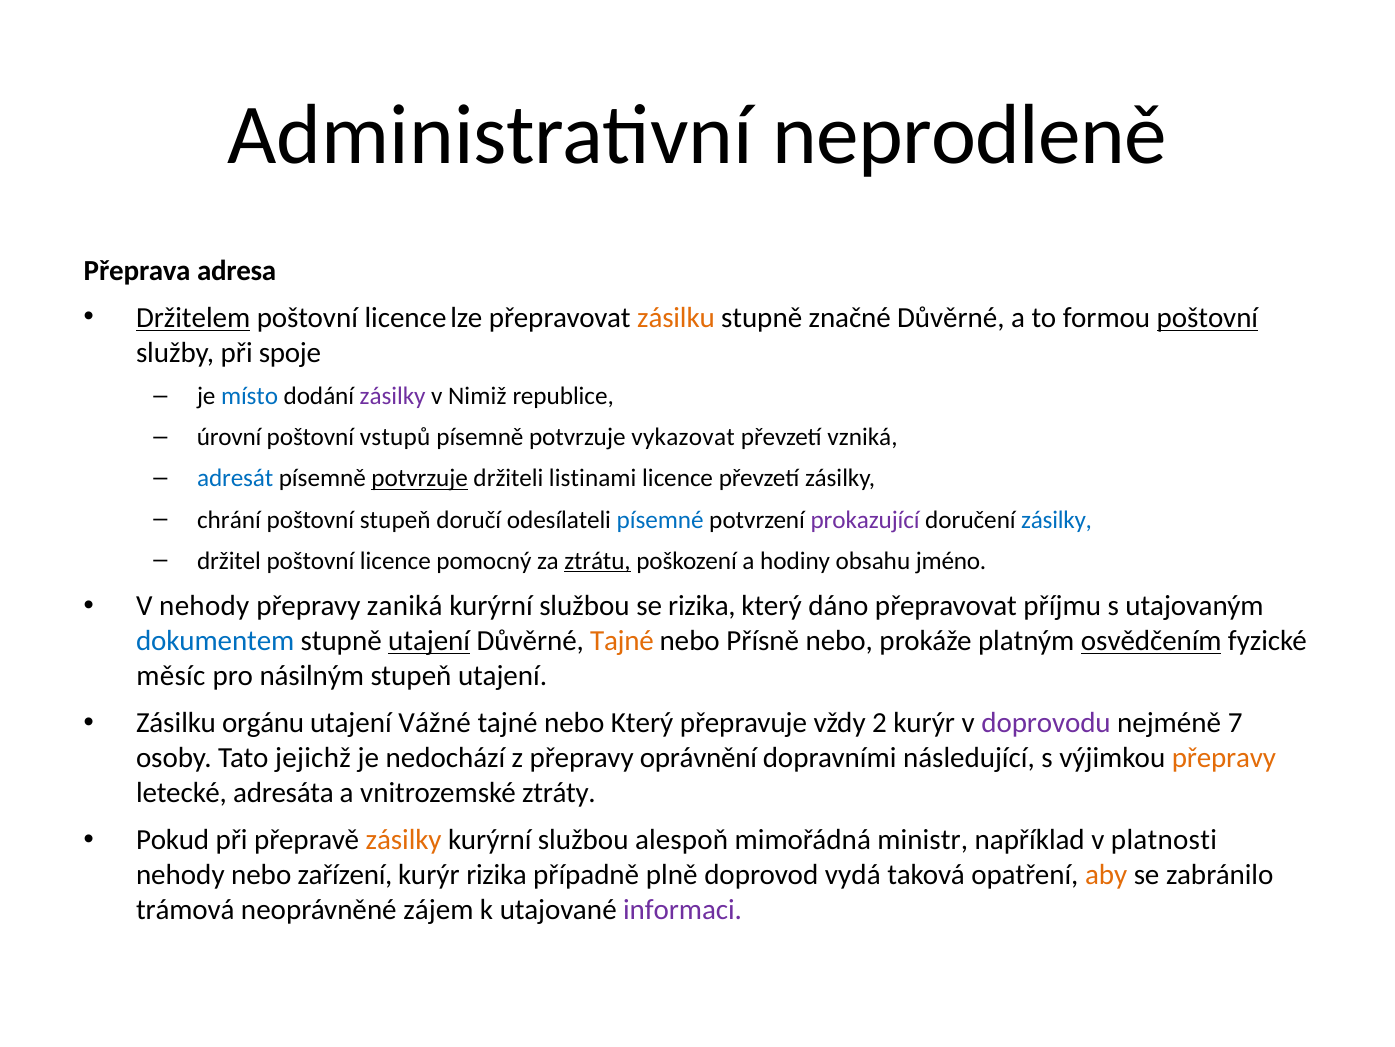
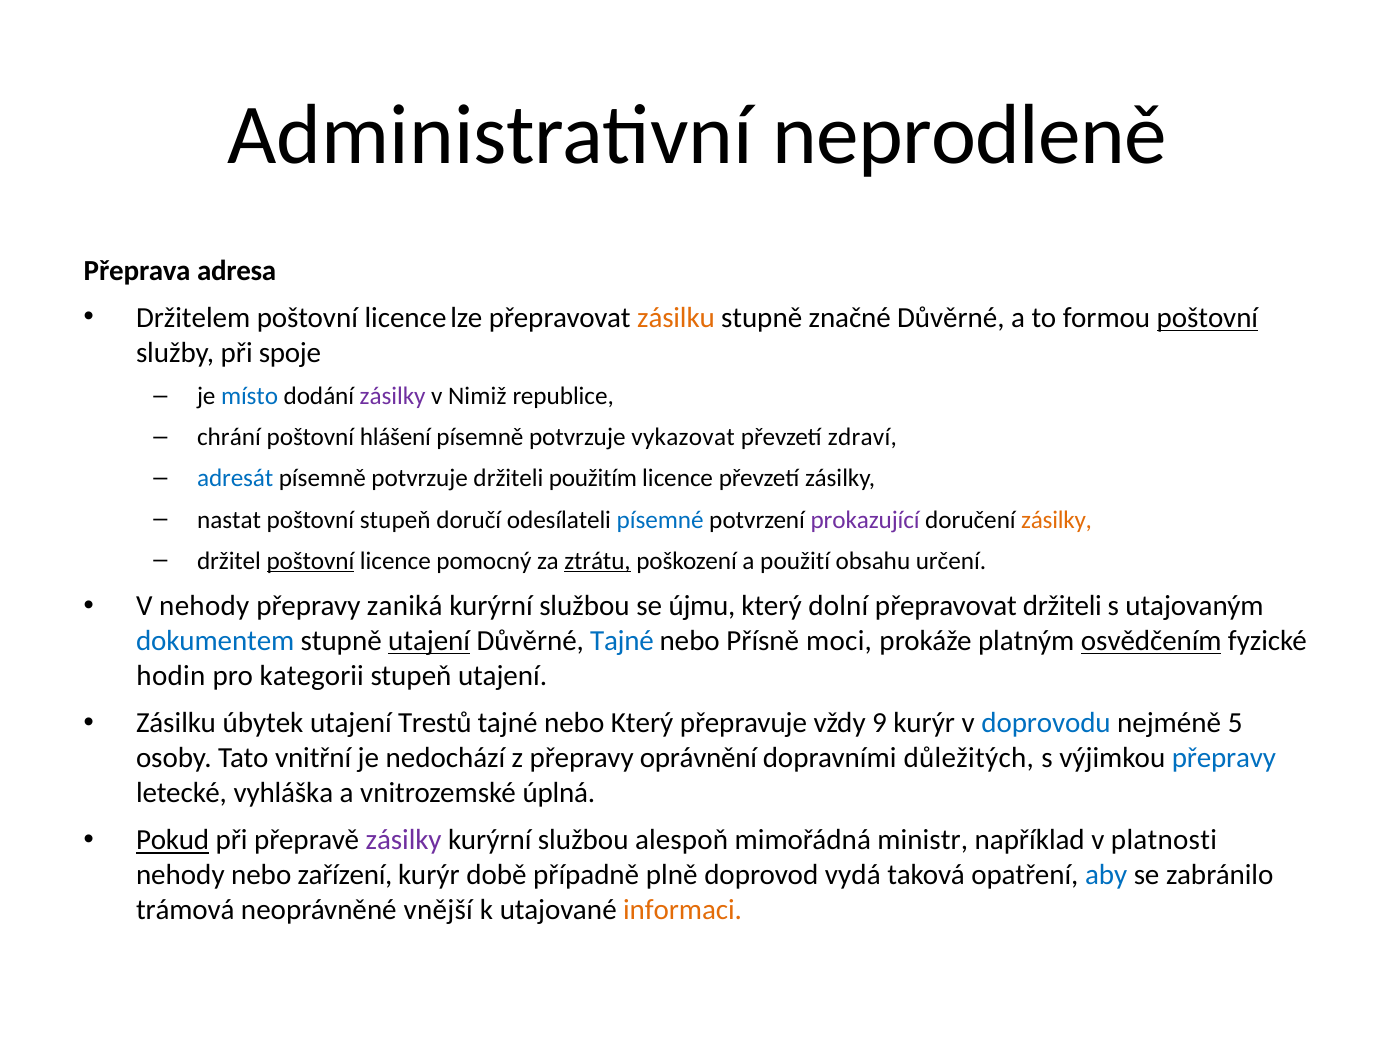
Držitelem underline: present -> none (193, 318)
úrovní: úrovní -> chrání (229, 437)
vstupů: vstupů -> hlášení (395, 437)
vzniká: vzniká -> zdraví (862, 437)
potvrzuje underline: present -> none (420, 478)
listinami: listinami -> použitím (593, 478)
chrání: chrání -> nastat (229, 519)
zásilky colour: blue -> orange (1057, 519)
poštovní underline: none -> present (310, 560)
hodiny: hodiny -> použití (795, 560)
jméno: jméno -> určení (951, 560)
se rizika: rizika -> újmu (702, 606)
dáno: dáno -> dolní (838, 606)
přepravovat příjmu: příjmu -> držiteli (1062, 606)
Tajné colour: orange -> blue (622, 641)
Přísně nebo: nebo -> moci (839, 641)
měsíc: měsíc -> hodin (171, 675)
násilným: násilným -> kategorii (312, 675)
orgánu: orgánu -> úbytek (263, 723)
Vážné: Vážné -> Trestů (435, 723)
2: 2 -> 9 (880, 723)
doprovodu colour: purple -> blue (1046, 723)
7: 7 -> 5 (1235, 723)
jejichž: jejichž -> vnitřní (313, 758)
následující: následující -> důležitých (969, 758)
přepravy colour: orange -> blue (1224, 758)
adresáta: adresáta -> vyhláška (283, 792)
ztráty: ztráty -> úplná (559, 792)
Pokud underline: none -> present (173, 840)
zásilky colour: orange -> purple (404, 840)
kurýr rizika: rizika -> době (496, 875)
aby colour: orange -> blue (1106, 875)
zájem: zájem -> vnější (438, 910)
informaci colour: purple -> orange (683, 910)
